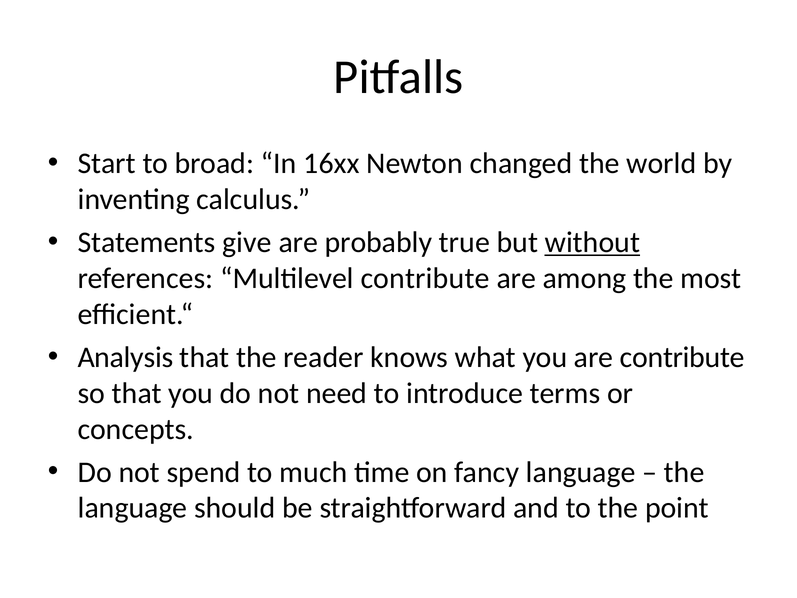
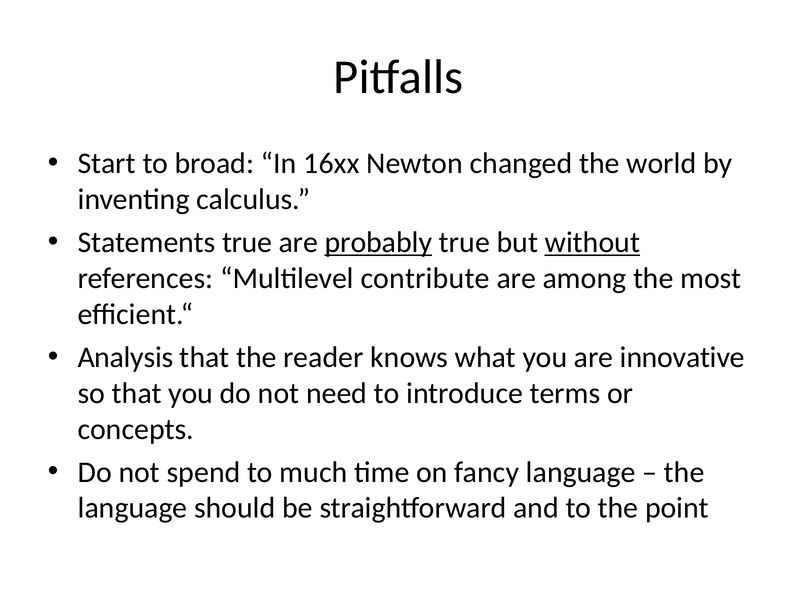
Statements give: give -> true (247, 242)
probably underline: none -> present (378, 242)
are contribute: contribute -> innovative (682, 357)
